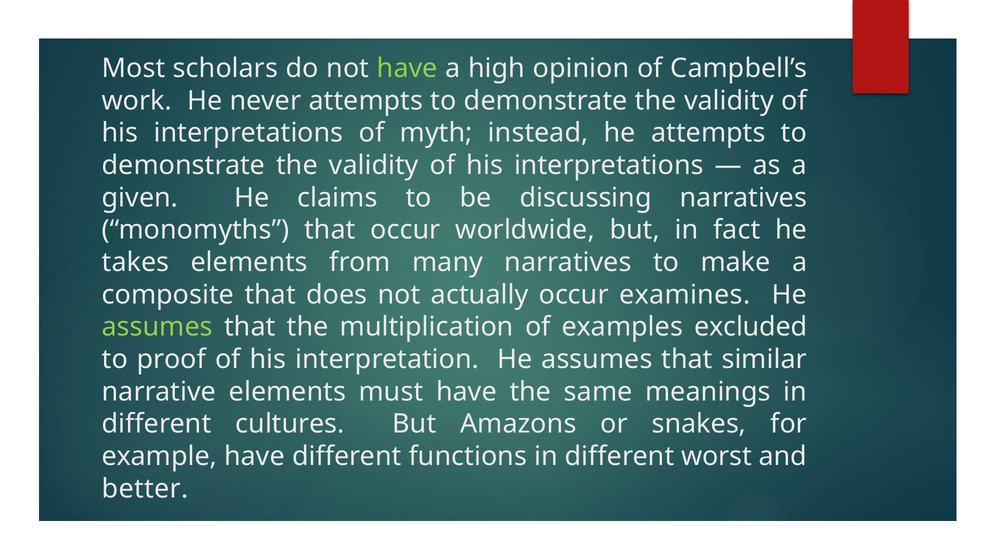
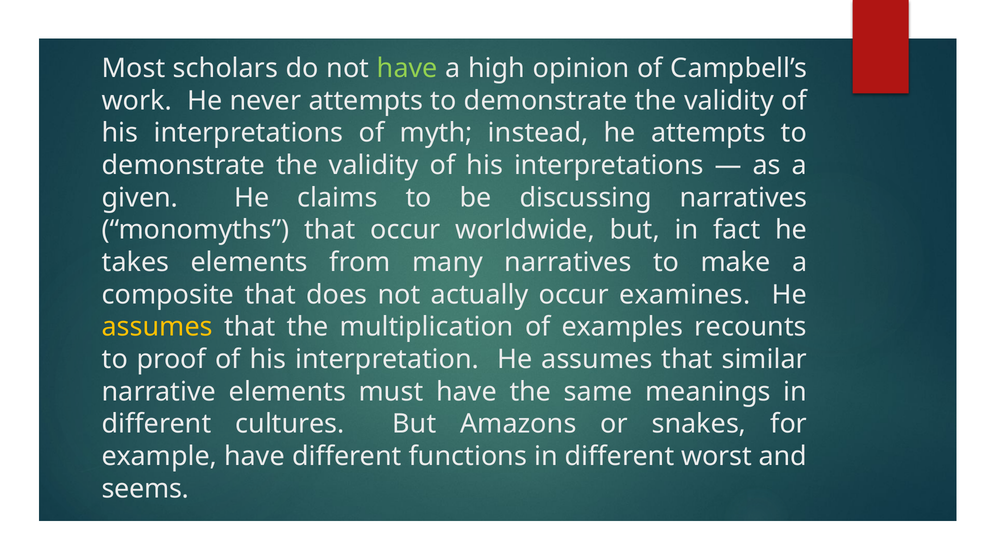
assumes colour: light green -> yellow (157, 327)
excluded: excluded -> recounts (751, 327)
better: better -> seems (145, 489)
